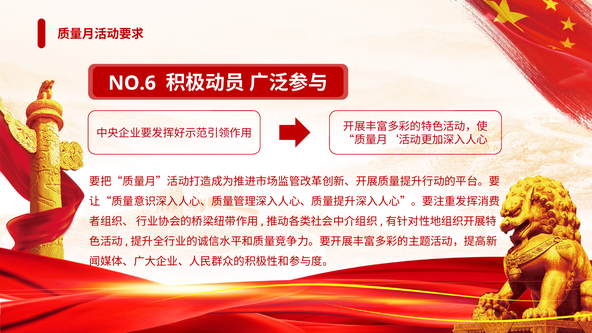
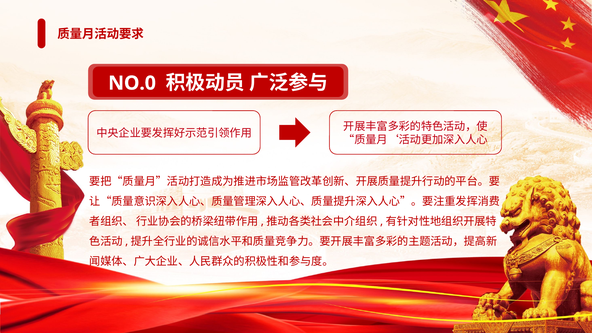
NO.6: NO.6 -> NO.0 (132, 83)
